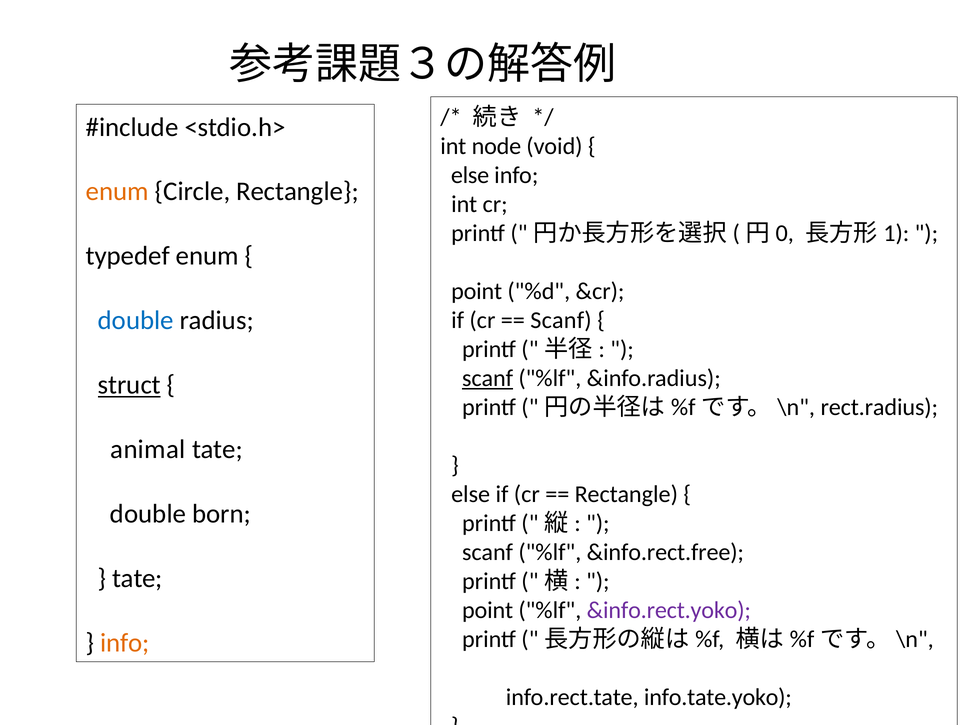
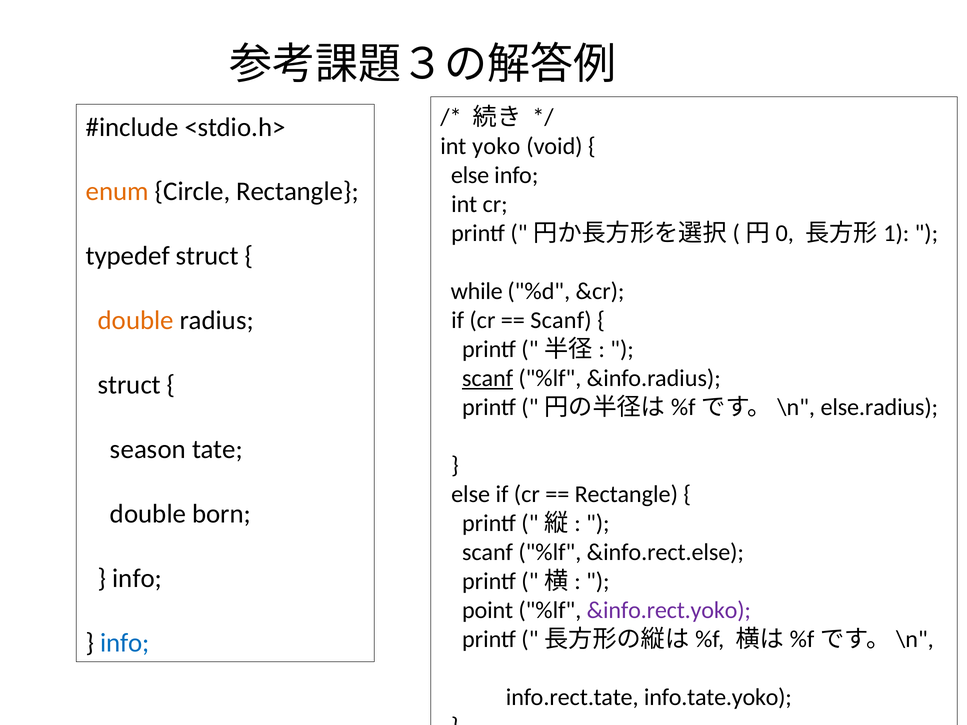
node: node -> yoko (496, 147)
typedef enum: enum -> struct (207, 256)
point: point -> while (477, 292)
double colour: blue -> orange (136, 321)
struct underline: present -> none (129, 385)
rect.radius: rect.radius -> else.radius (879, 408)
animal: animal -> season (148, 450)
&info.rect.free: &info.rect.free -> &info.rect.else (665, 553)
tate: tate -> info (137, 579)
info colour: orange -> blue (125, 643)
